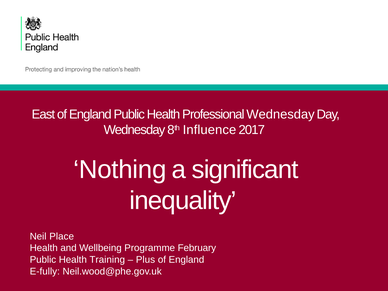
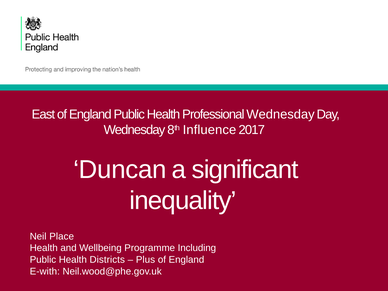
Nothing: Nothing -> Duncan (120, 170)
February: February -> Including (197, 248)
Training: Training -> Districts (107, 260)
E-fully: E-fully -> E-with (45, 271)
